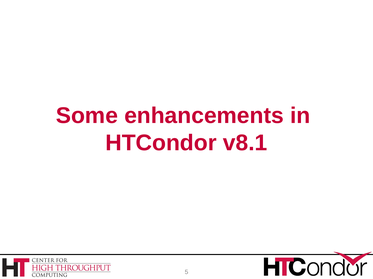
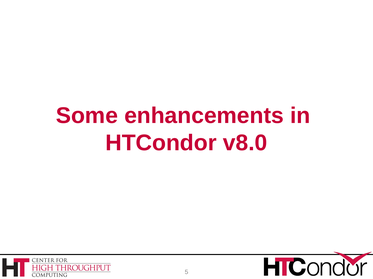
v8.1: v8.1 -> v8.0 (245, 143)
